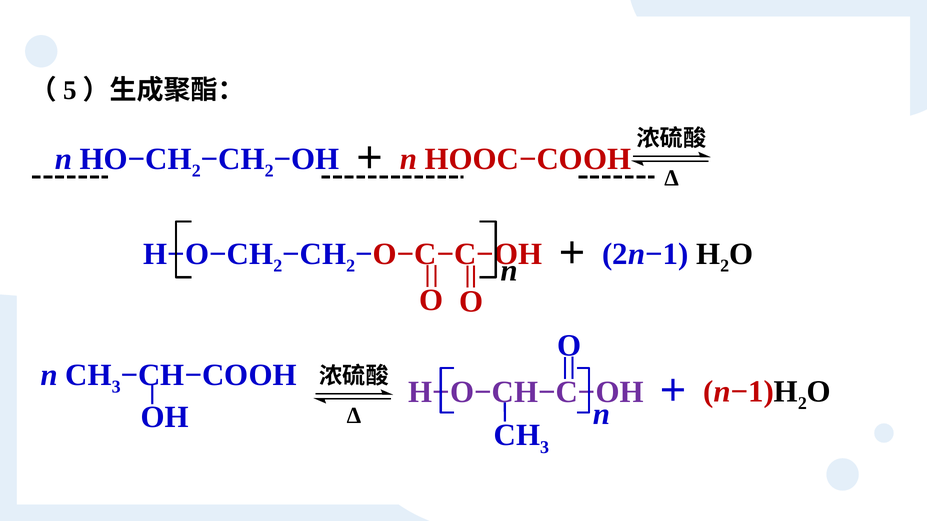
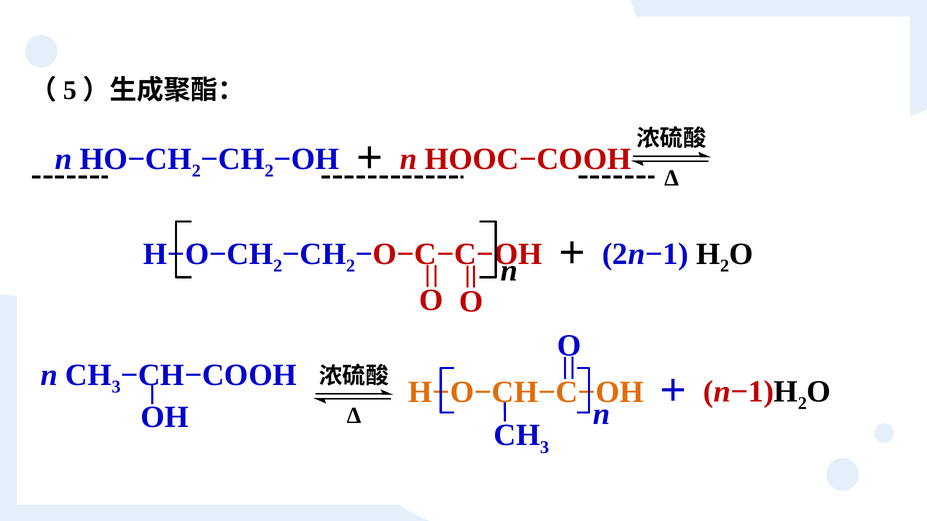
H−O−CH−C−OH colour: purple -> orange (526, 392)
